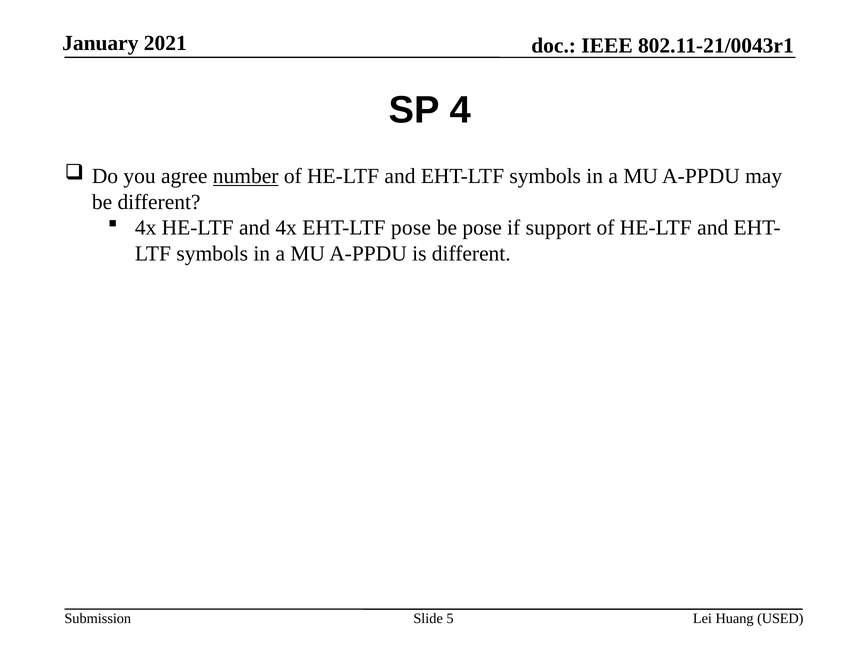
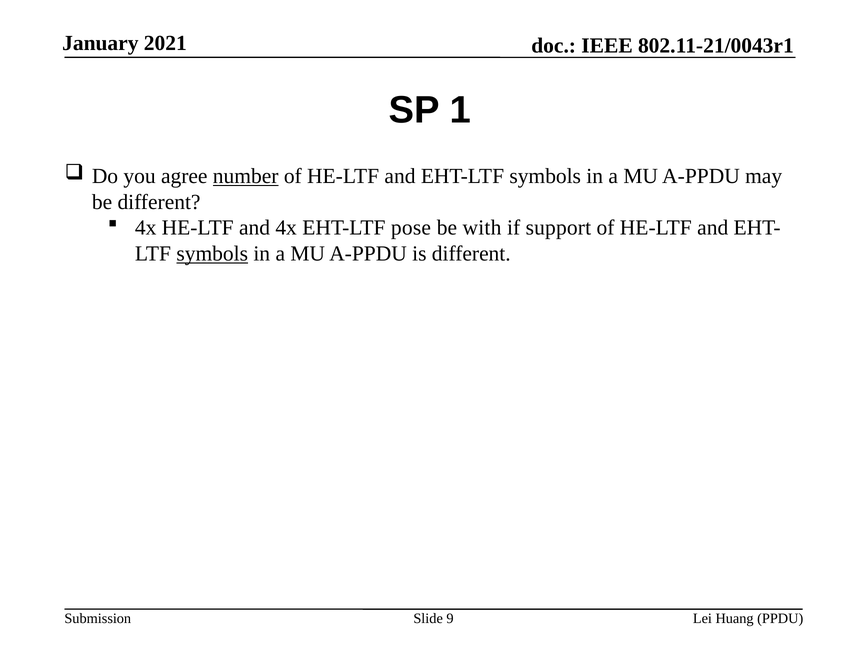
4: 4 -> 1 (460, 110)
be pose: pose -> with (482, 228)
symbols underline: none -> present (212, 254)
5: 5 -> 9 (450, 619)
USED: USED -> PPDU (780, 619)
